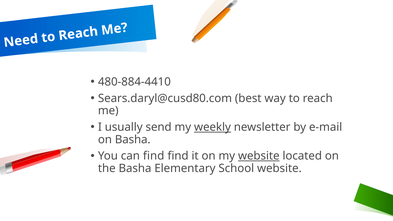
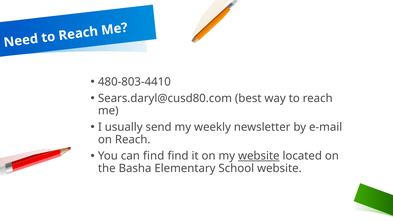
480-884-4410: 480-884-4410 -> 480-803-4410 (134, 82)
weekly underline: present -> none (212, 127)
on Basha: Basha -> Reach (133, 140)
